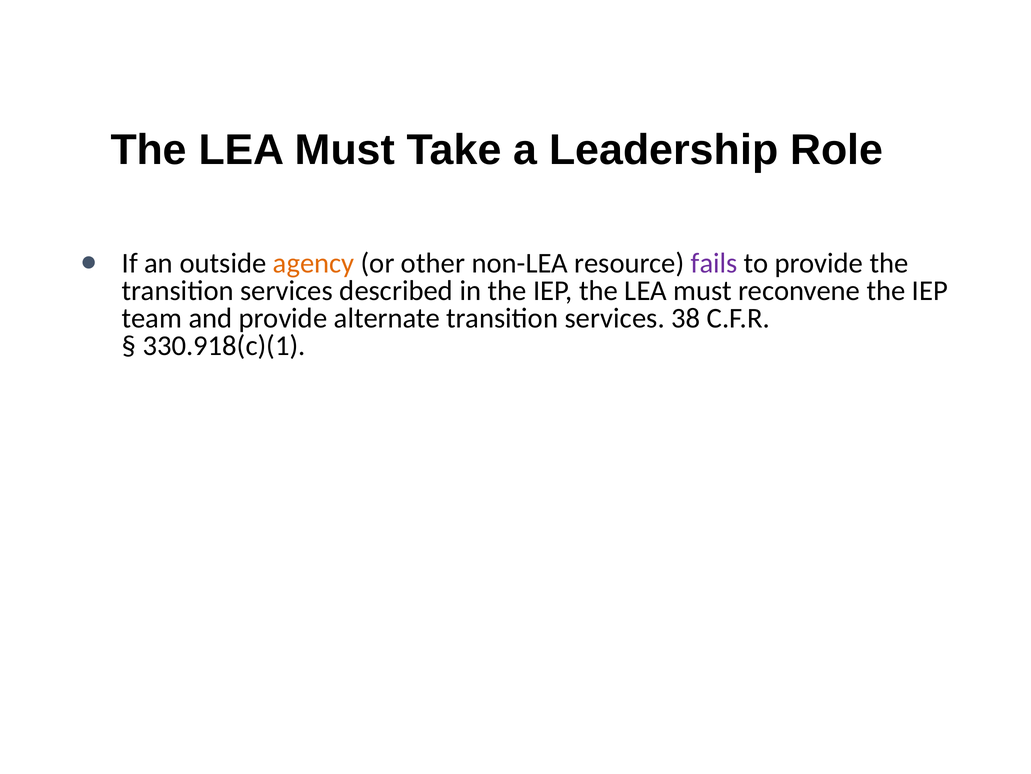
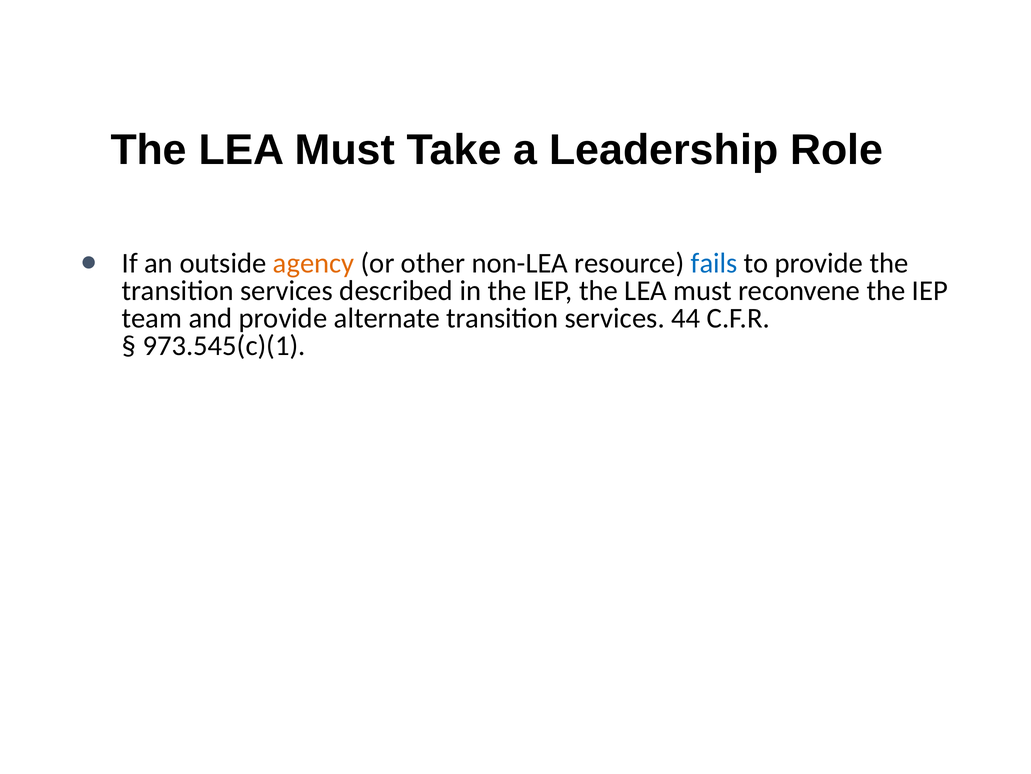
fails colour: purple -> blue (714, 263)
38: 38 -> 44 (686, 318)
330.918(c)(1: 330.918(c)(1 -> 973.545(c)(1 (224, 346)
